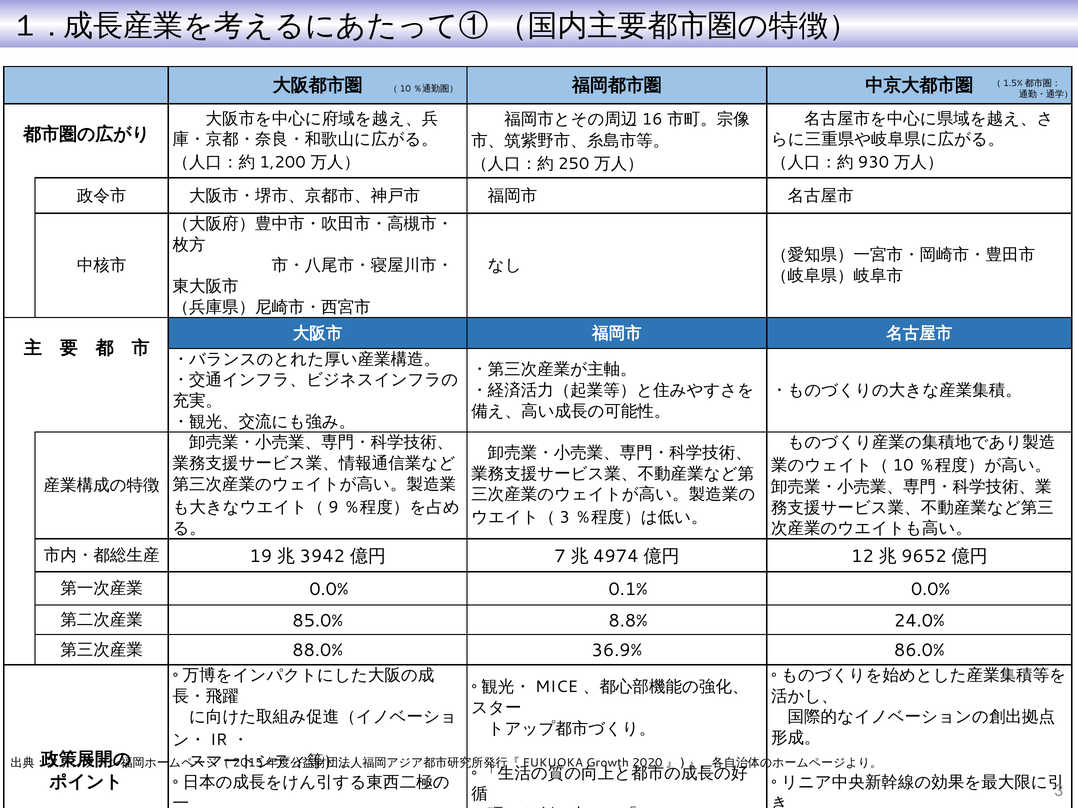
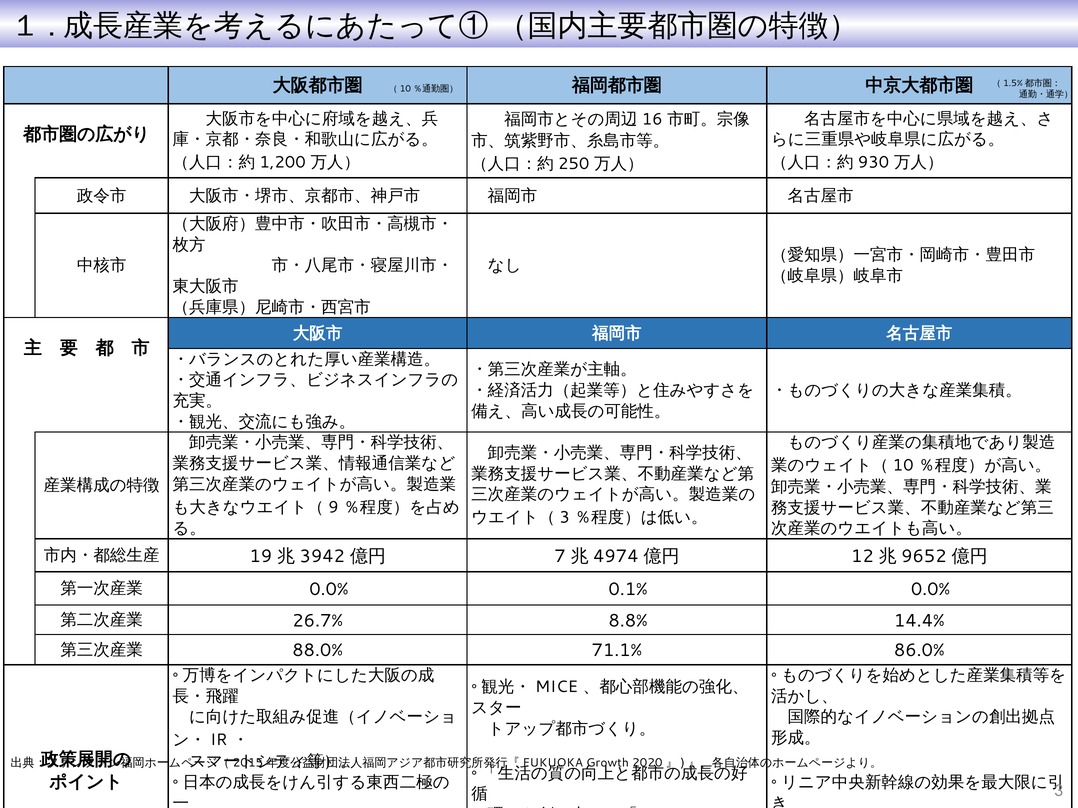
85.0%: 85.0% -> 26.7% (318, 621)
24.0%: 24.0% -> 14.4% (919, 621)
36.9%: 36.9% -> 71.1% (617, 651)
